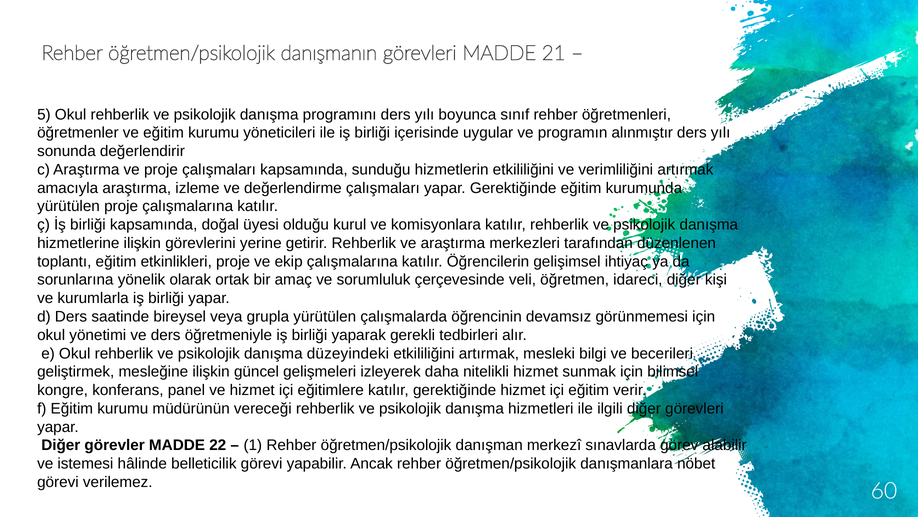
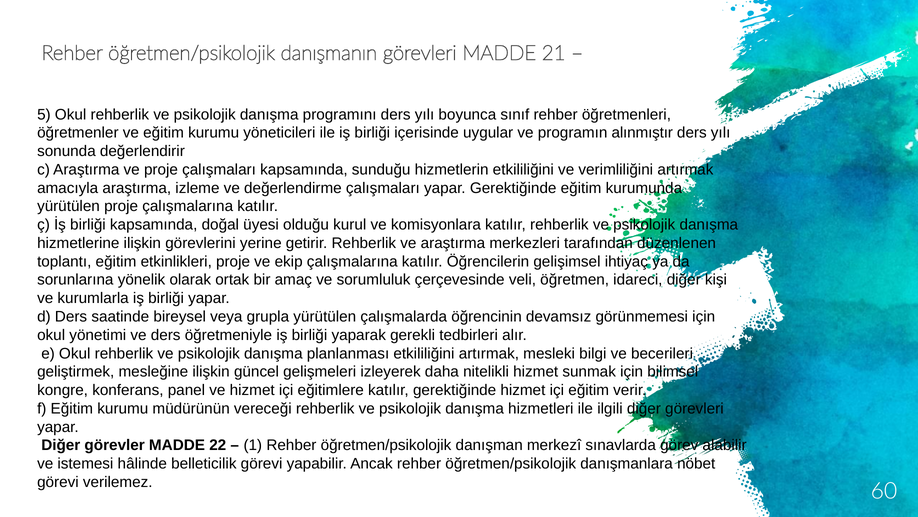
düzeyindeki: düzeyindeki -> planlanması (348, 353)
